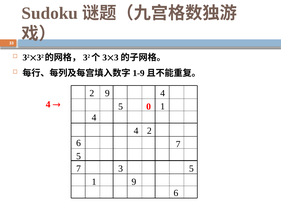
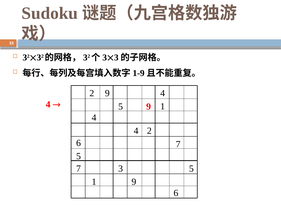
0: 0 -> 9 (149, 106)
